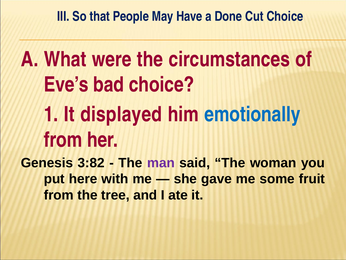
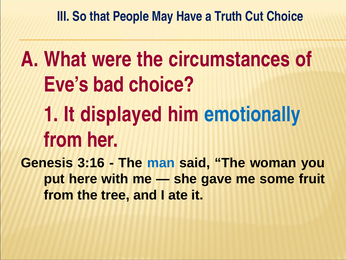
Done: Done -> Truth (228, 16)
3:82: 3:82 -> 3:16 (91, 163)
man colour: purple -> blue (161, 163)
